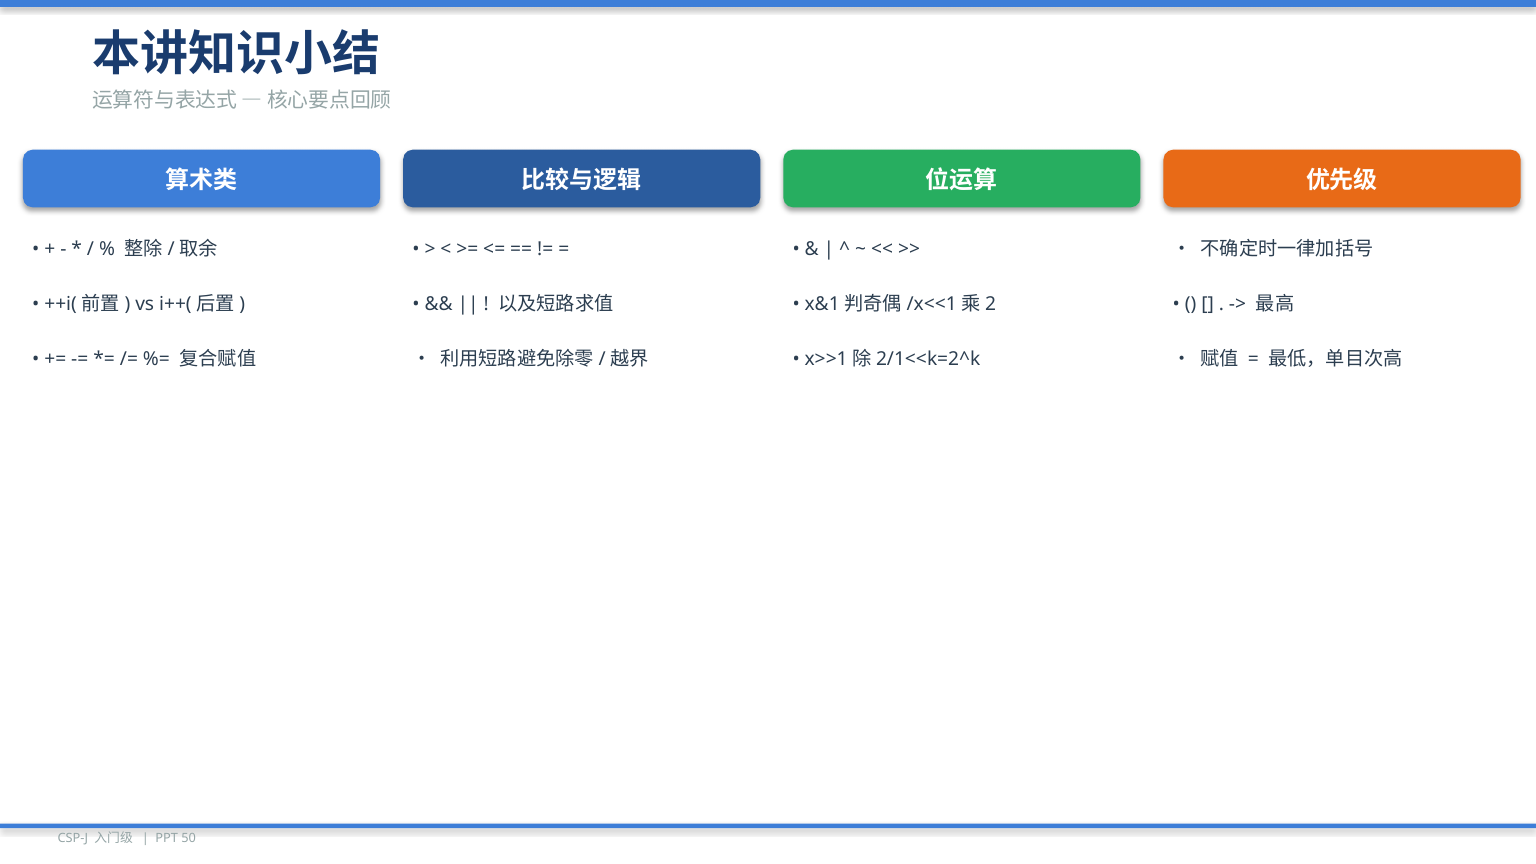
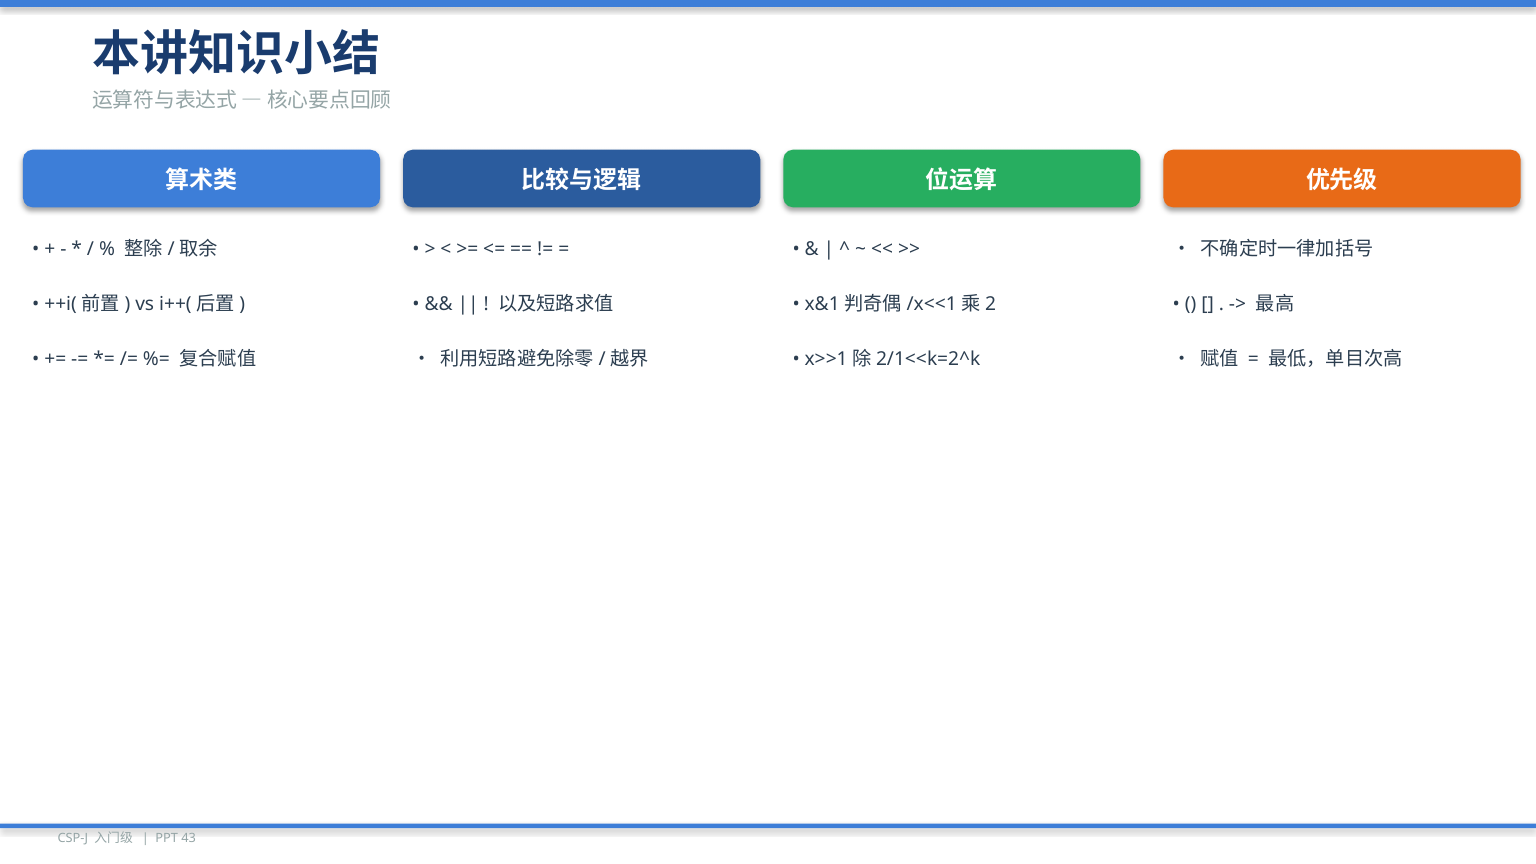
50: 50 -> 43 (189, 838)
